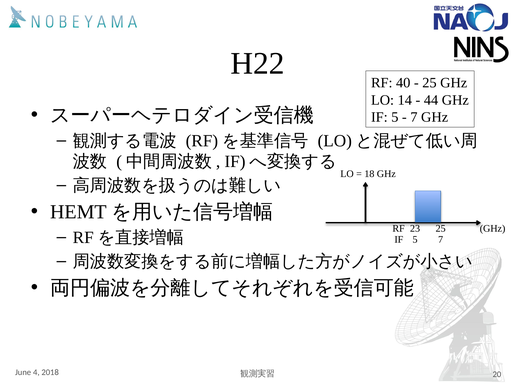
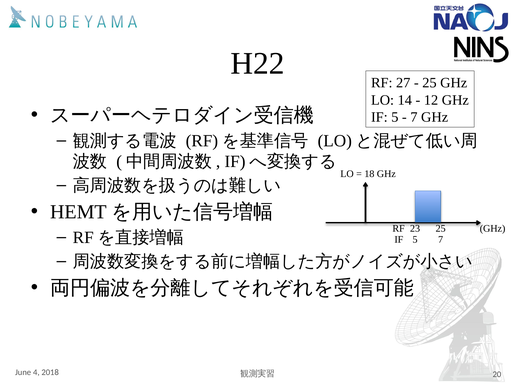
40: 40 -> 27 (403, 83)
44: 44 -> 12 (431, 100)
